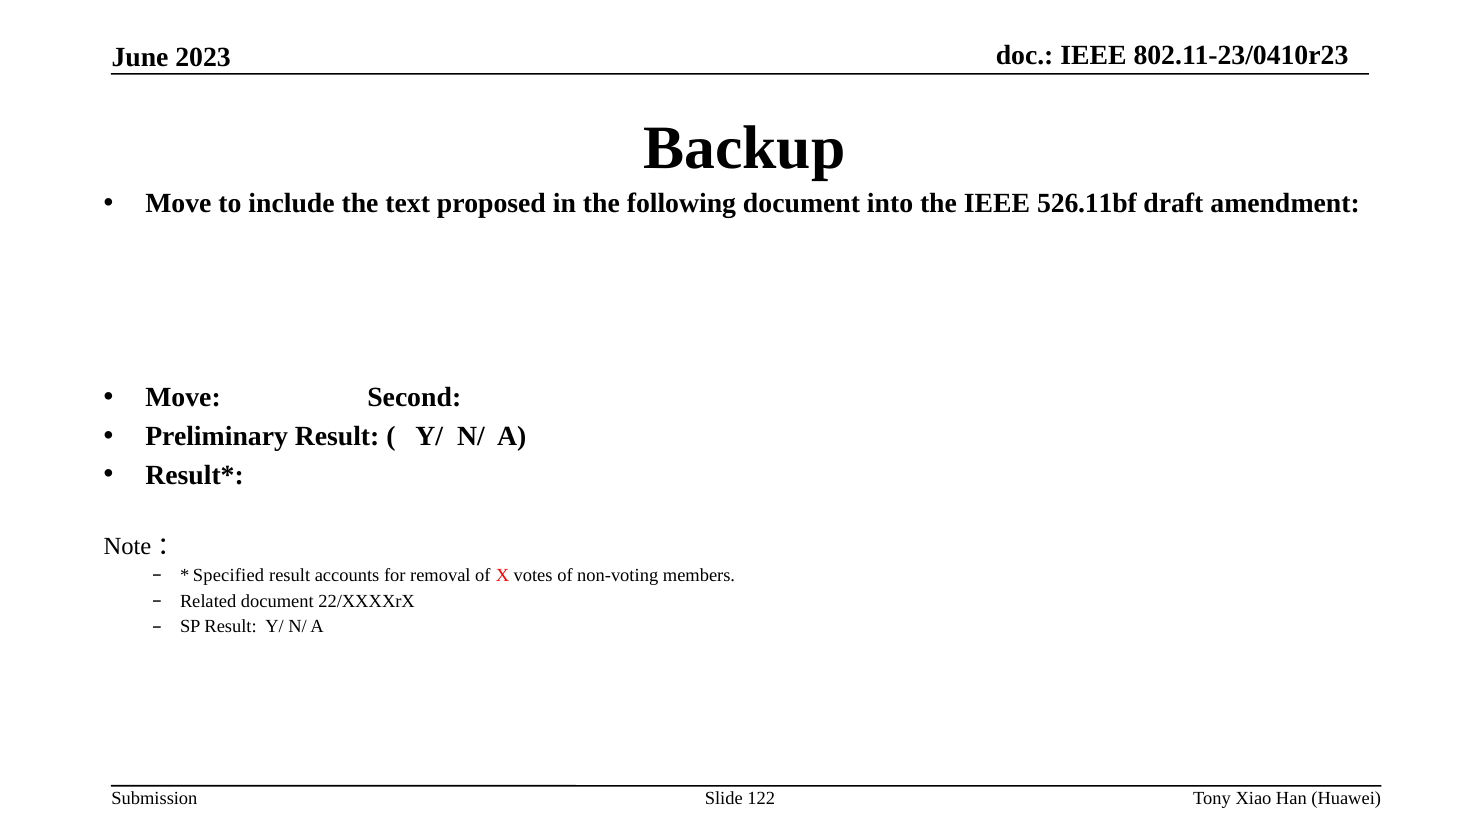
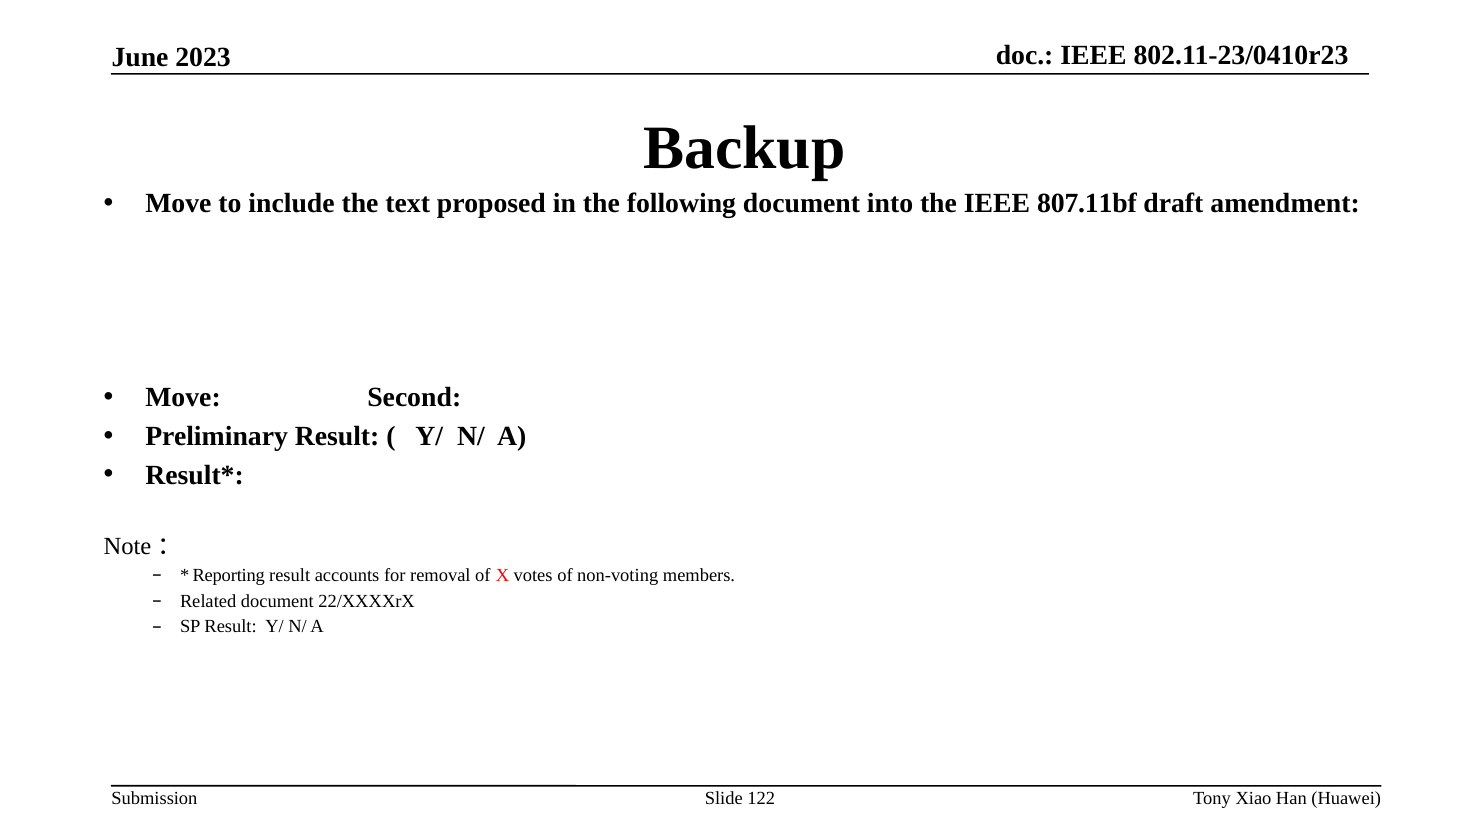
526.11bf: 526.11bf -> 807.11bf (1087, 204)
Specified: Specified -> Reporting (229, 575)
